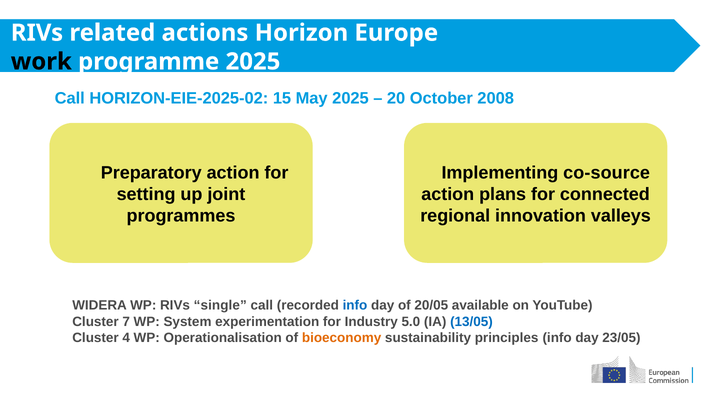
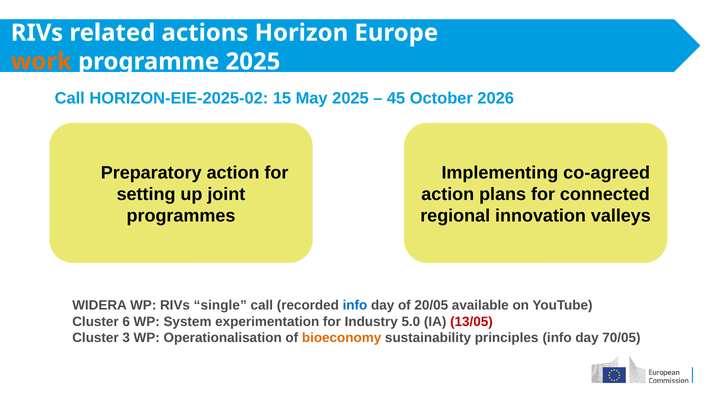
work colour: black -> orange (41, 62)
20: 20 -> 45 (396, 99)
2008: 2008 -> 2026 (496, 99)
co-source: co-source -> co-agreed (607, 173)
7: 7 -> 6 (126, 322)
13/05 colour: blue -> red (471, 322)
4: 4 -> 3 (126, 338)
23/05: 23/05 -> 70/05 (621, 338)
